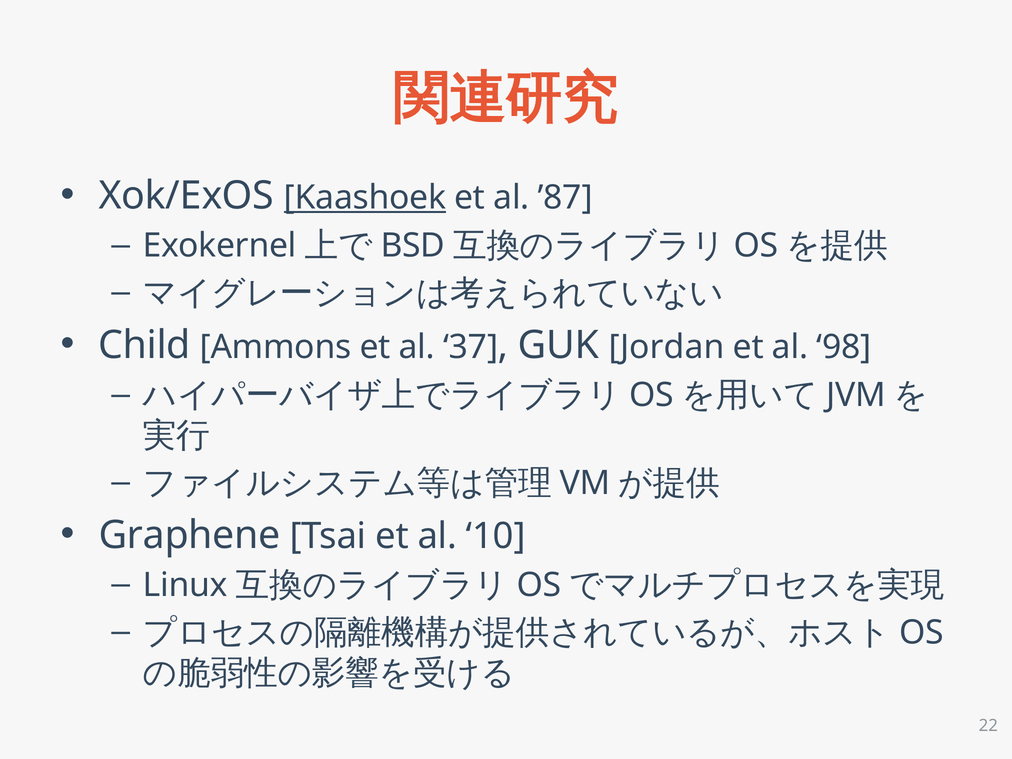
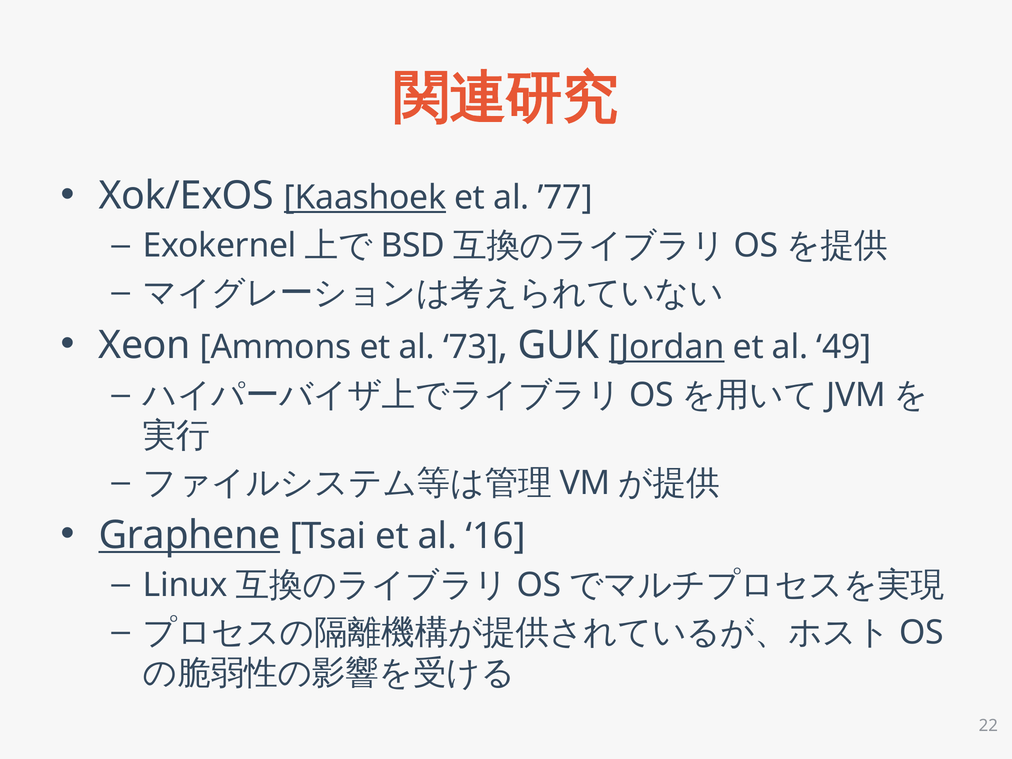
’87: ’87 -> ’77 (565, 198)
Child: Child -> Xeon (145, 345)
37: 37 -> 73 (471, 347)
Jordan underline: none -> present (667, 347)
98: 98 -> 49 (844, 347)
Graphene underline: none -> present (189, 535)
10: 10 -> 16 (496, 536)
